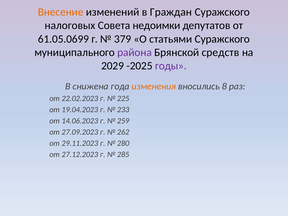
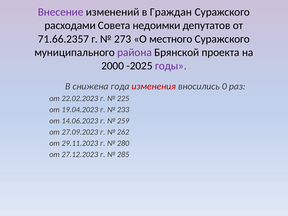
Внесение colour: orange -> purple (61, 12)
налоговых: налоговых -> расходами (70, 25)
61.05.0699: 61.05.0699 -> 71.66.2357 (63, 39)
379: 379 -> 273 (123, 39)
статьями: статьями -> местного (171, 39)
средств: средств -> проекта (221, 52)
2029: 2029 -> 2000 (113, 66)
изменения colour: orange -> red (154, 86)
8: 8 -> 0 (224, 86)
